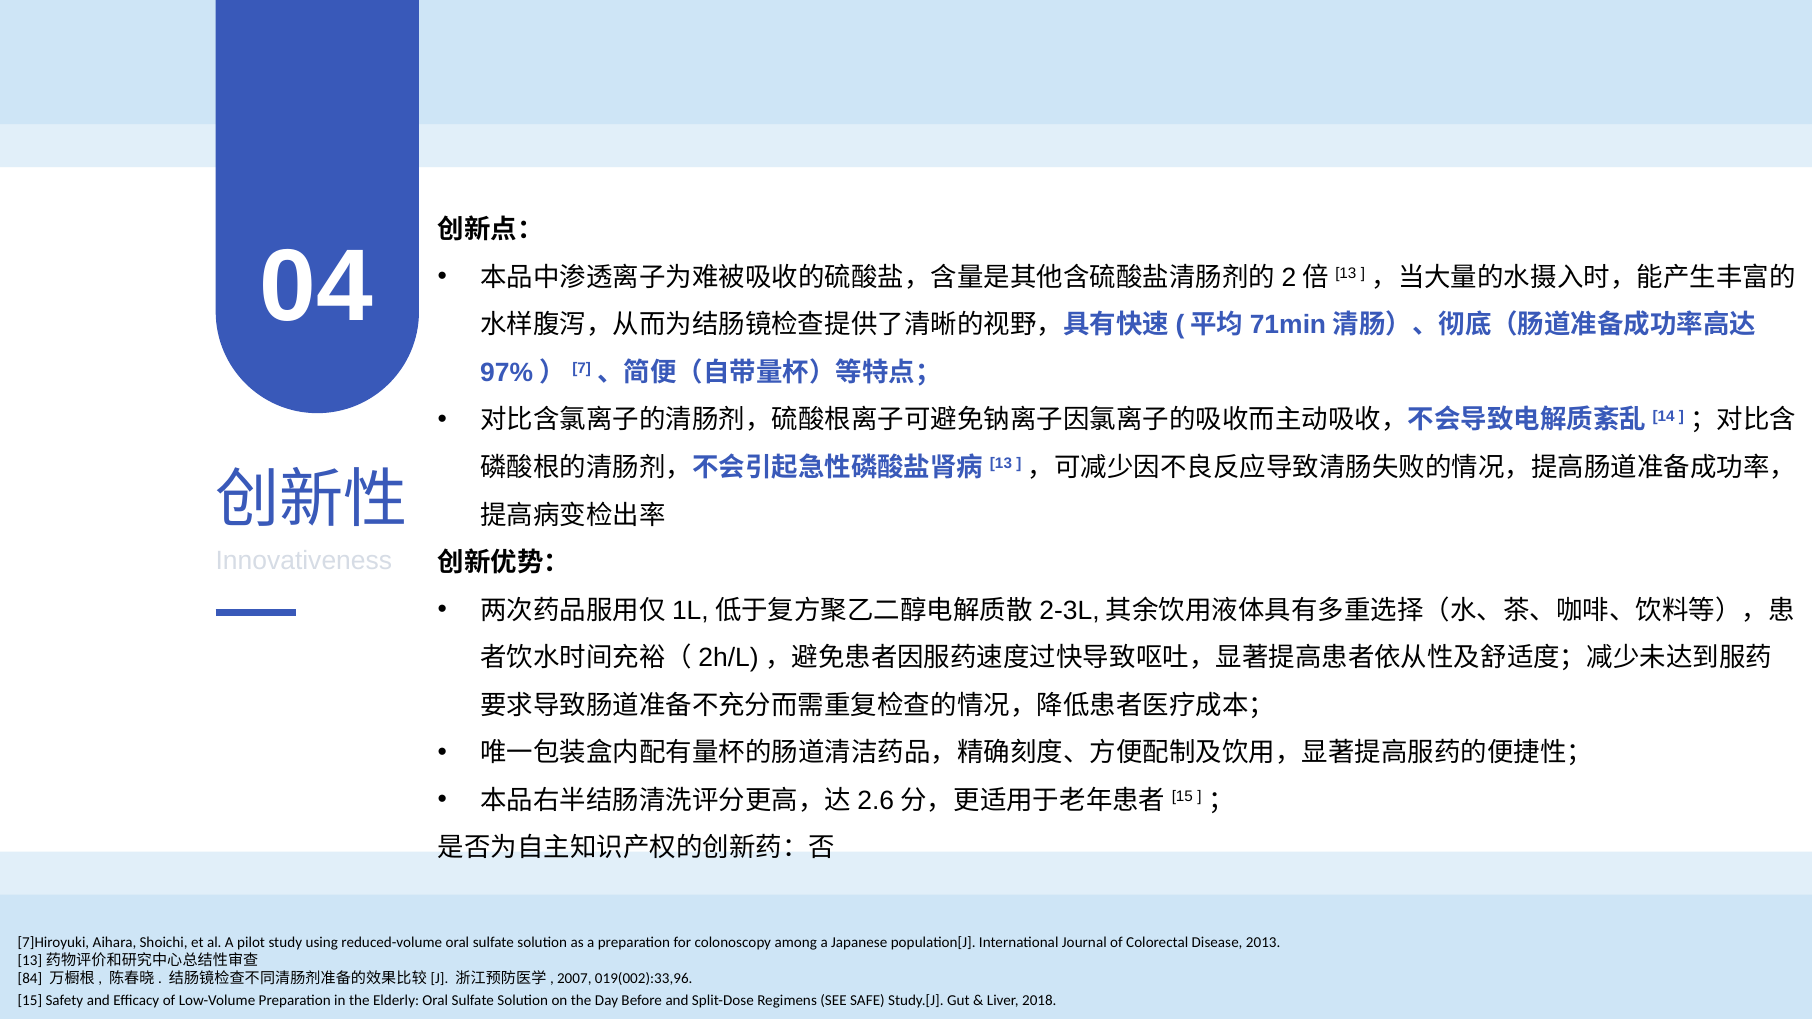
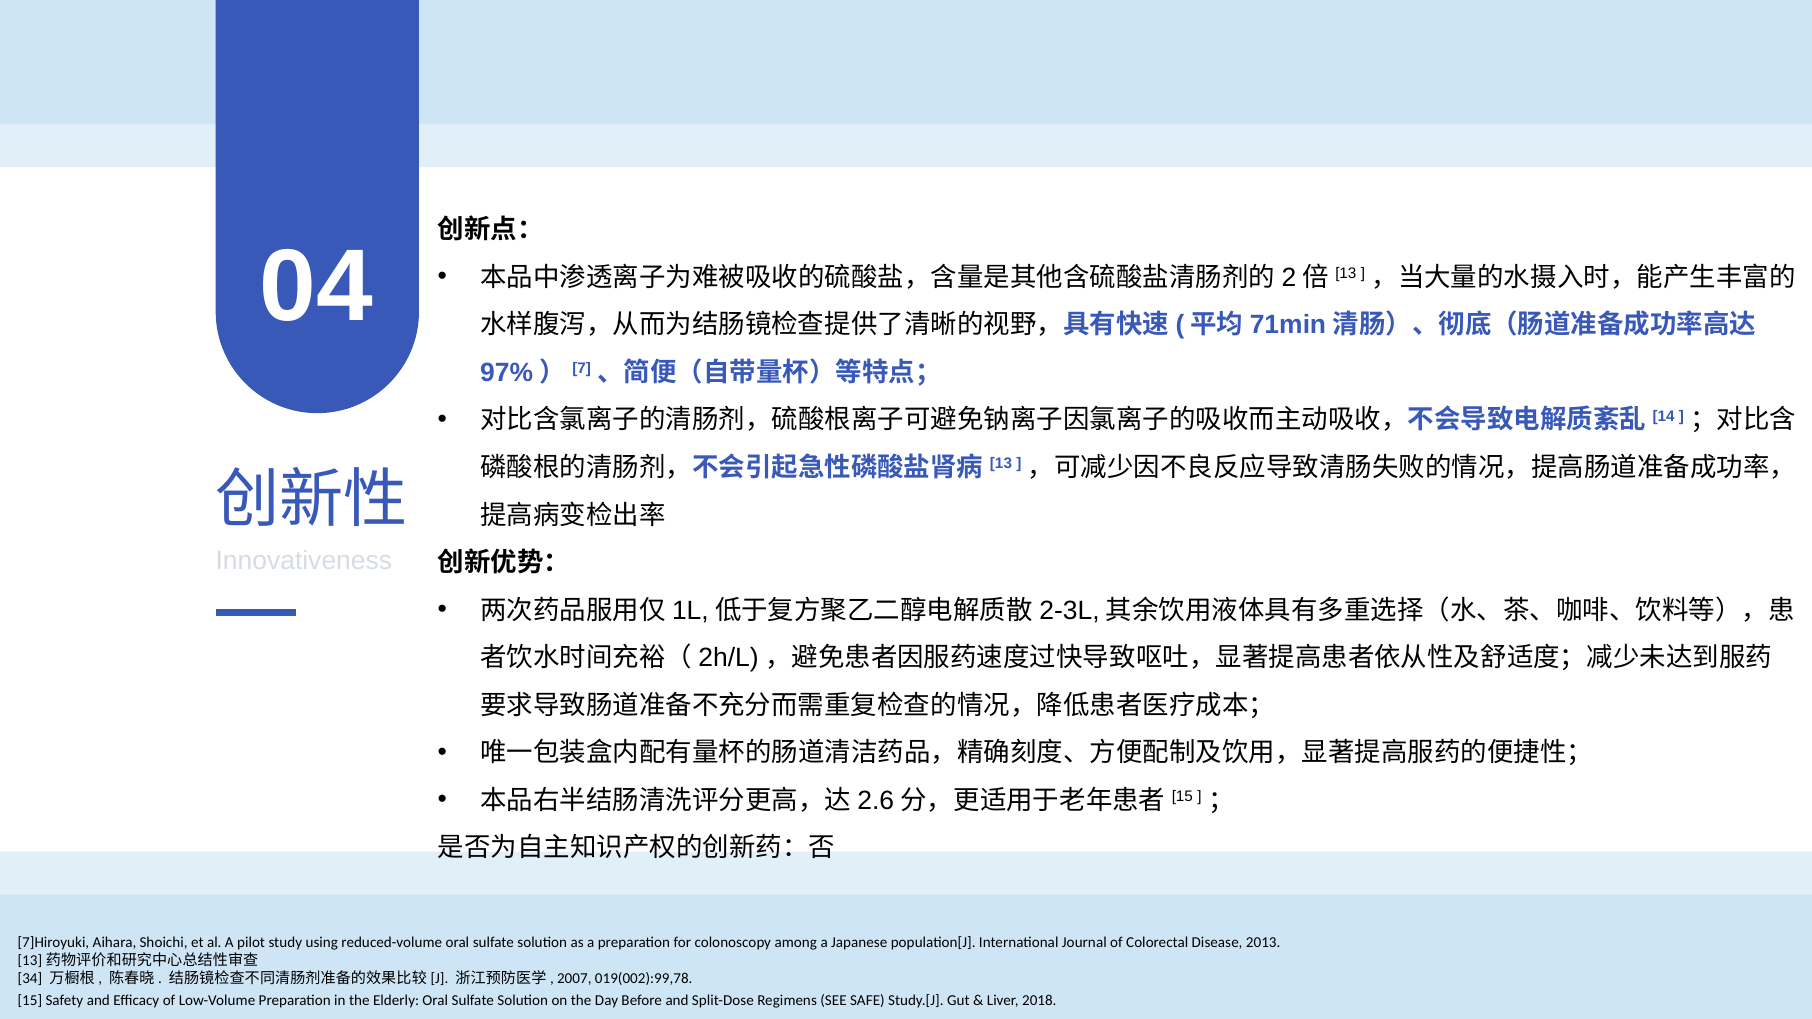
84: 84 -> 34 (30, 979)
019(002):33,96: 019(002):33,96 -> 019(002):99,78 (644, 979)
